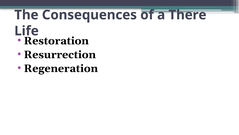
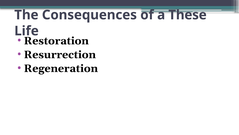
There: There -> These (188, 15)
